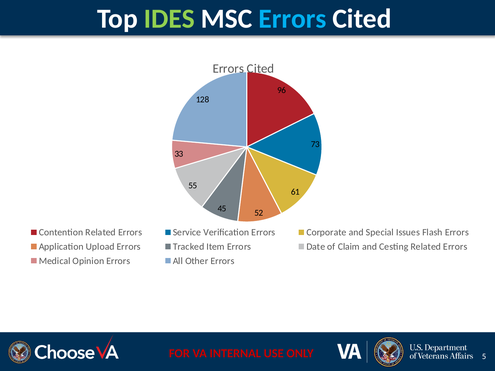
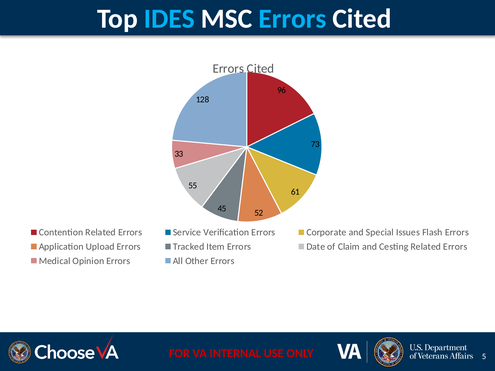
IDES colour: light green -> light blue (169, 19)
